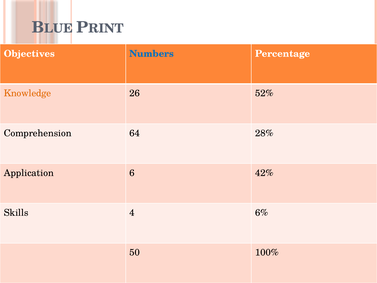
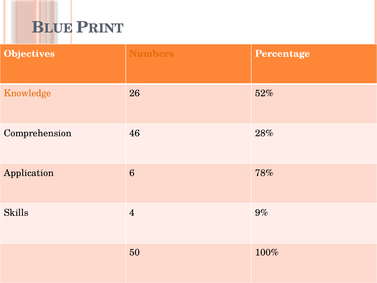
Numbers colour: blue -> orange (152, 54)
64: 64 -> 46 (135, 133)
42%: 42% -> 78% (264, 173)
6%: 6% -> 9% (262, 213)
